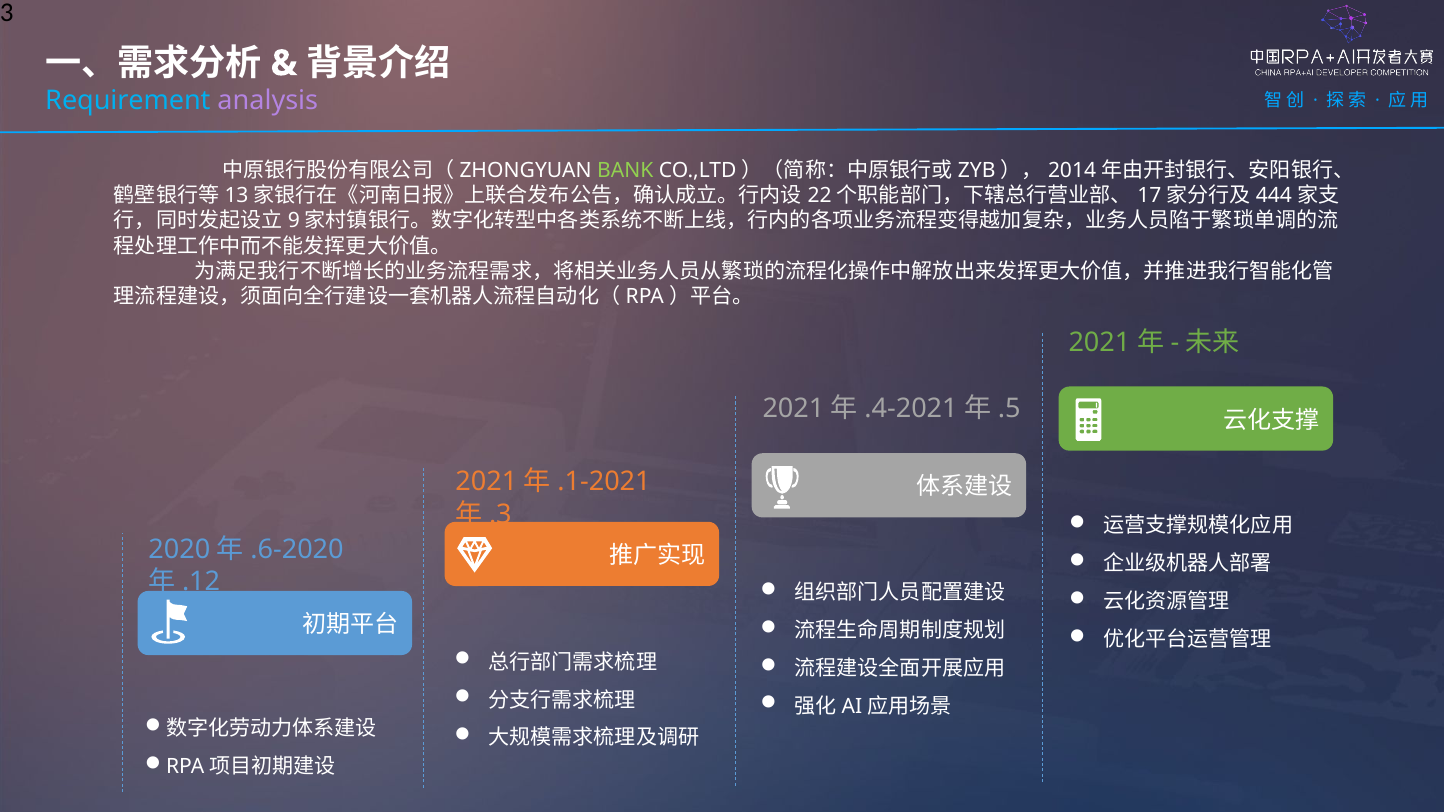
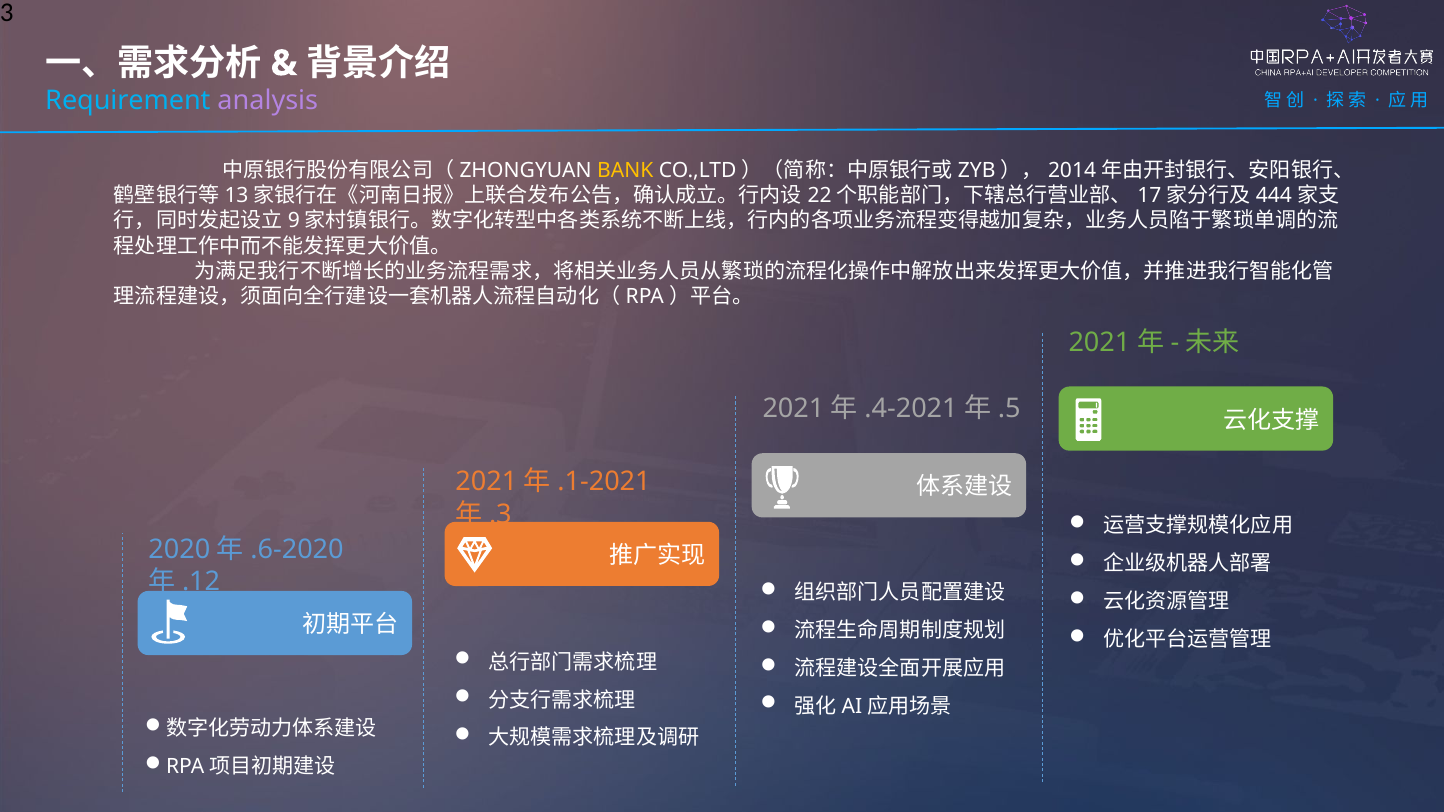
BANK colour: light green -> yellow (625, 170)
